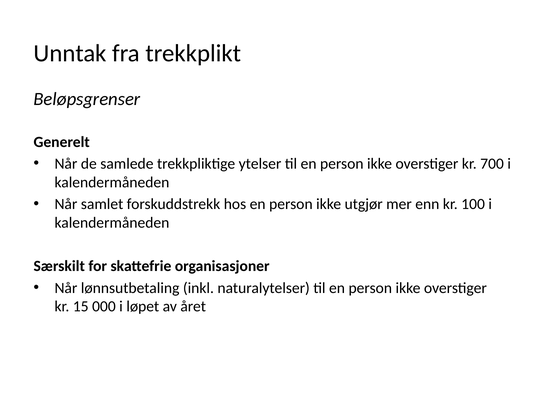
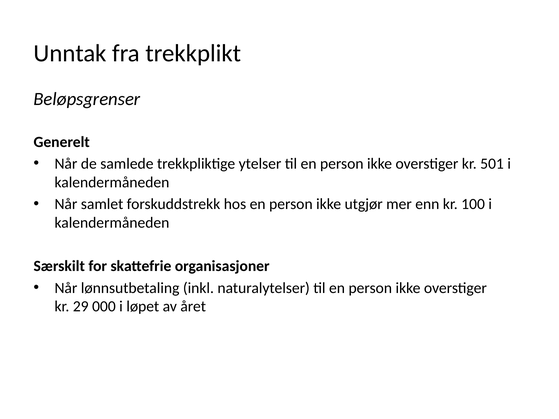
700: 700 -> 501 (492, 164)
15: 15 -> 29 (81, 307)
